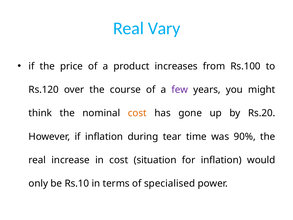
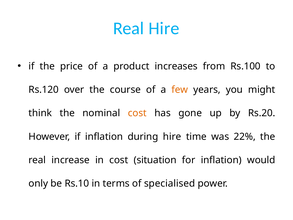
Real Vary: Vary -> Hire (164, 28)
few colour: purple -> orange (180, 90)
during tear: tear -> hire (172, 136)
90%: 90% -> 22% (245, 136)
